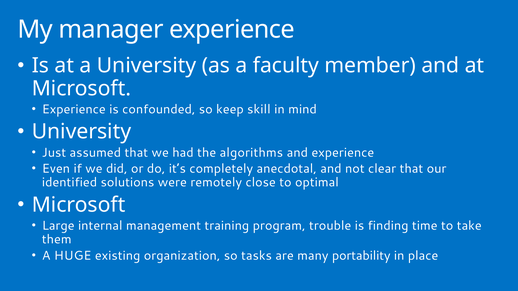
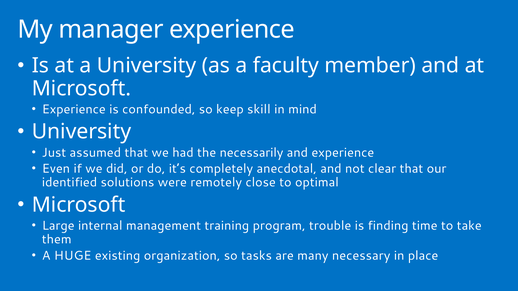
algorithms: algorithms -> necessarily (251, 153)
portability: portability -> necessary (361, 256)
